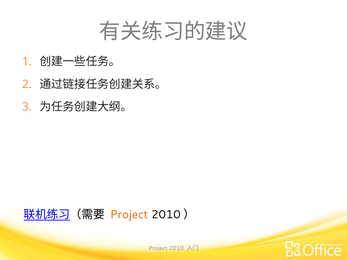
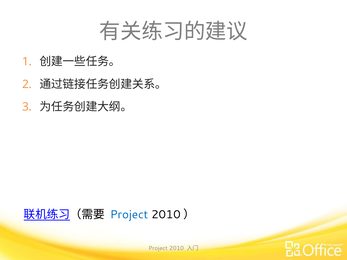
Project colour: orange -> blue (129, 215)
